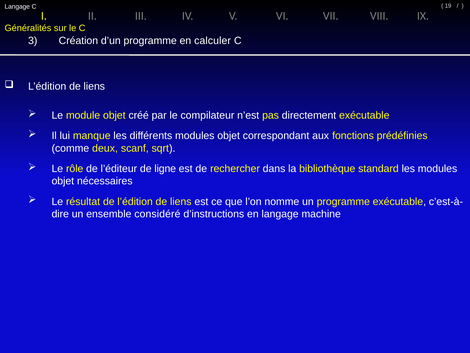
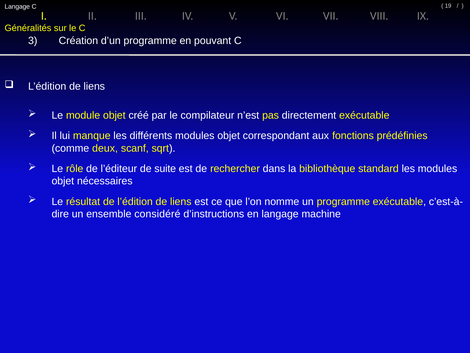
calculer: calculer -> pouvant (213, 41)
ligne: ligne -> suite (165, 168)
